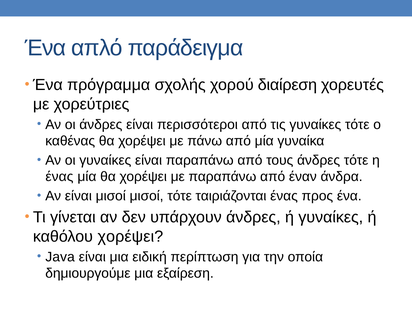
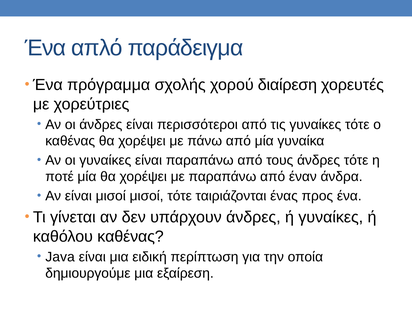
ένας: ένας -> ποτέ (60, 177)
καθόλου χορέψει: χορέψει -> καθένας (131, 236)
